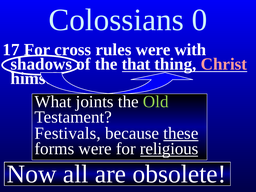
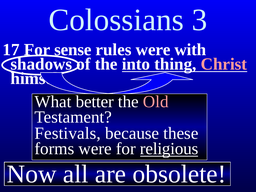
0: 0 -> 3 (199, 20)
cross: cross -> sense (73, 50)
that: that -> into (136, 64)
joints: joints -> better (95, 102)
Old colour: light green -> pink (156, 102)
these underline: present -> none (181, 133)
